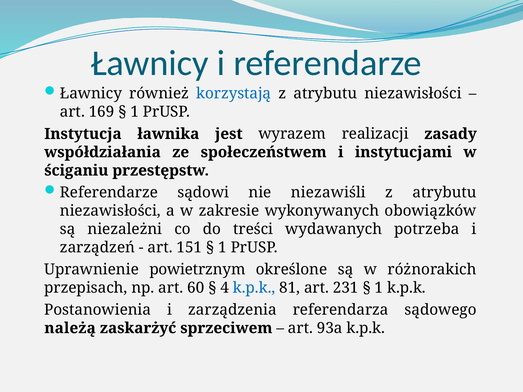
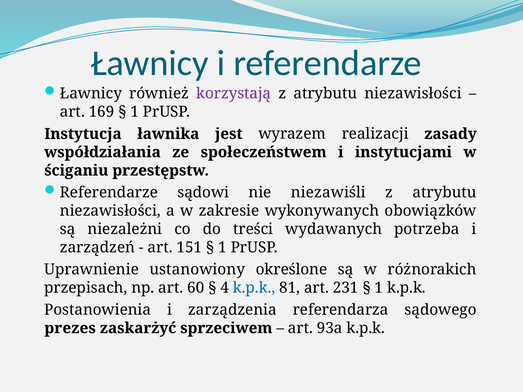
korzystają colour: blue -> purple (234, 94)
powietrznym: powietrznym -> ustanowiony (197, 270)
należą: należą -> prezes (70, 328)
